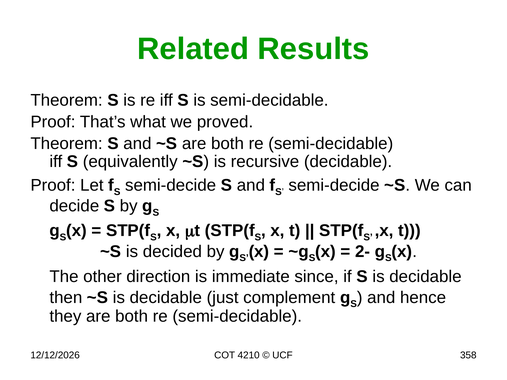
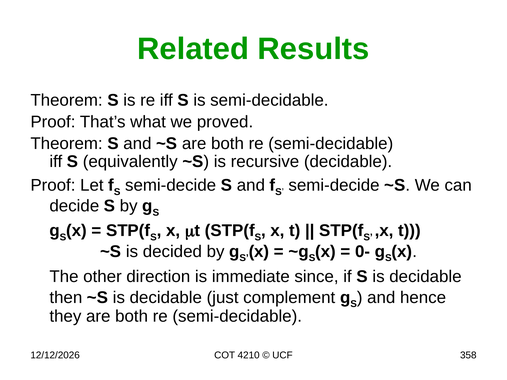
2-: 2- -> 0- (363, 252)
